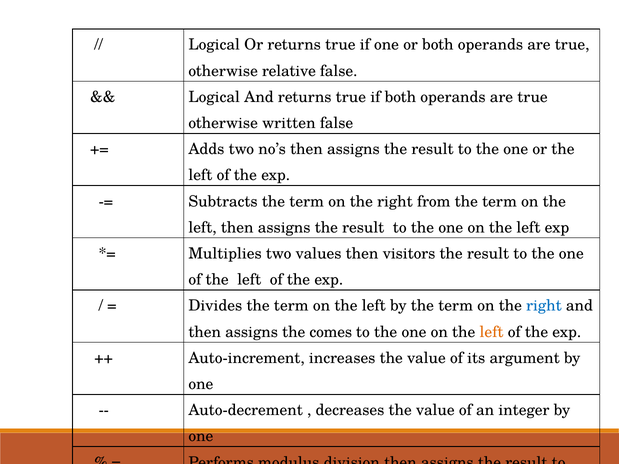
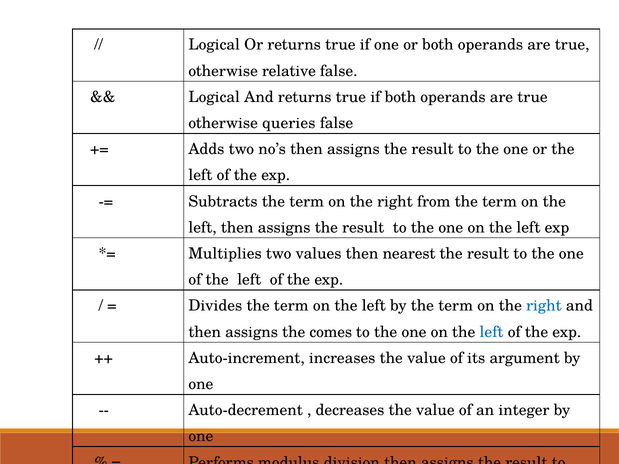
written: written -> queries (289, 123)
visitors: visitors -> nearest (409, 254)
left colour: orange -> blue (491, 332)
